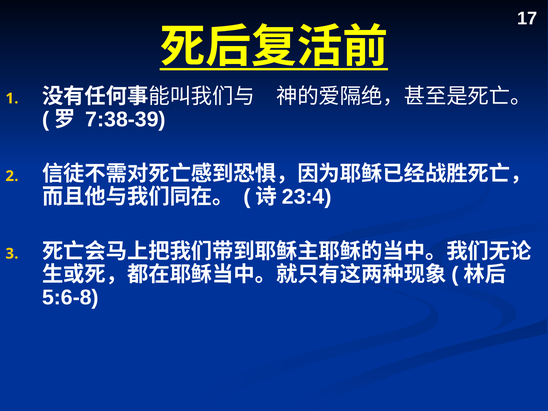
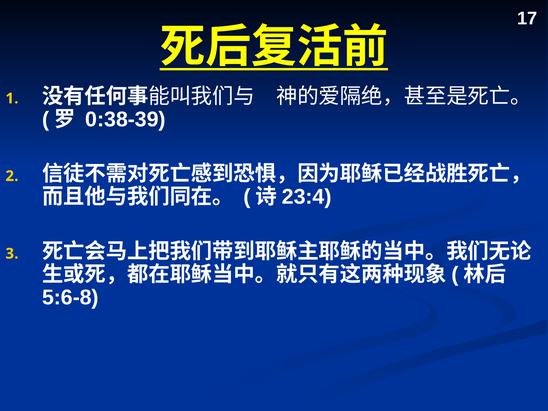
7:38-39: 7:38-39 -> 0:38-39 (126, 119)
